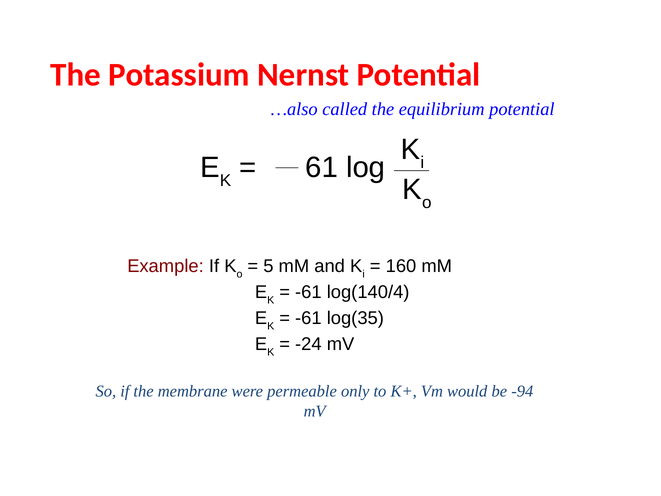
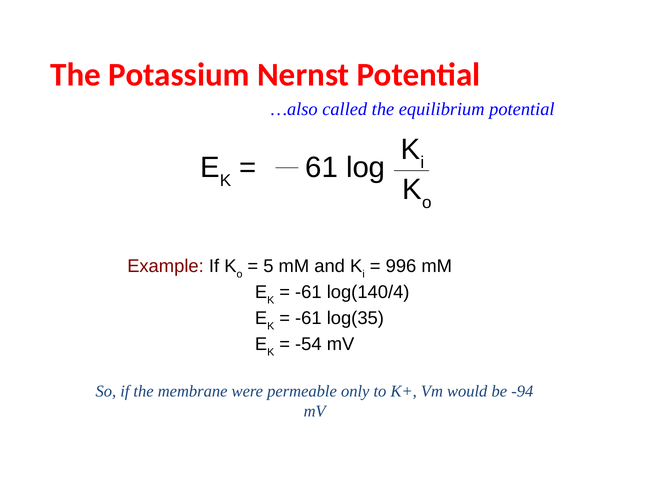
160: 160 -> 996 (401, 266)
-24: -24 -> -54 (308, 344)
